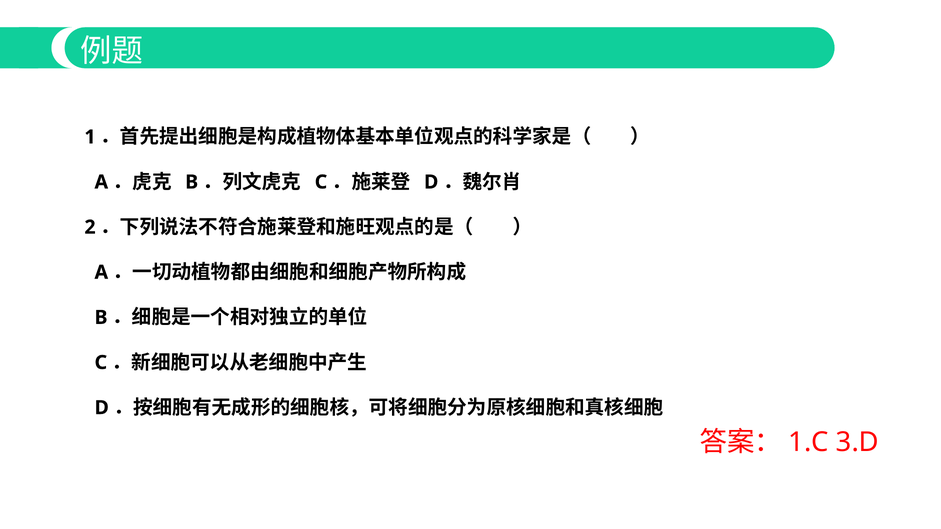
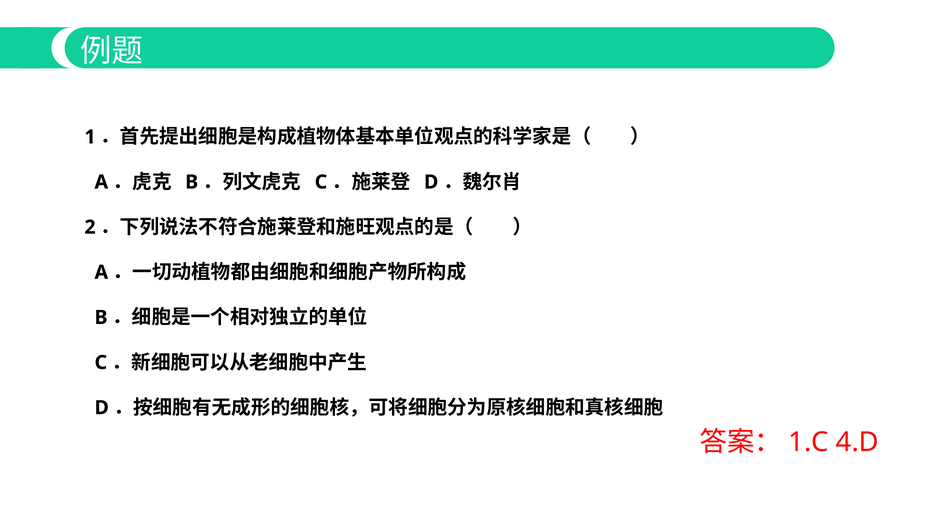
3.D: 3.D -> 4.D (857, 443)
